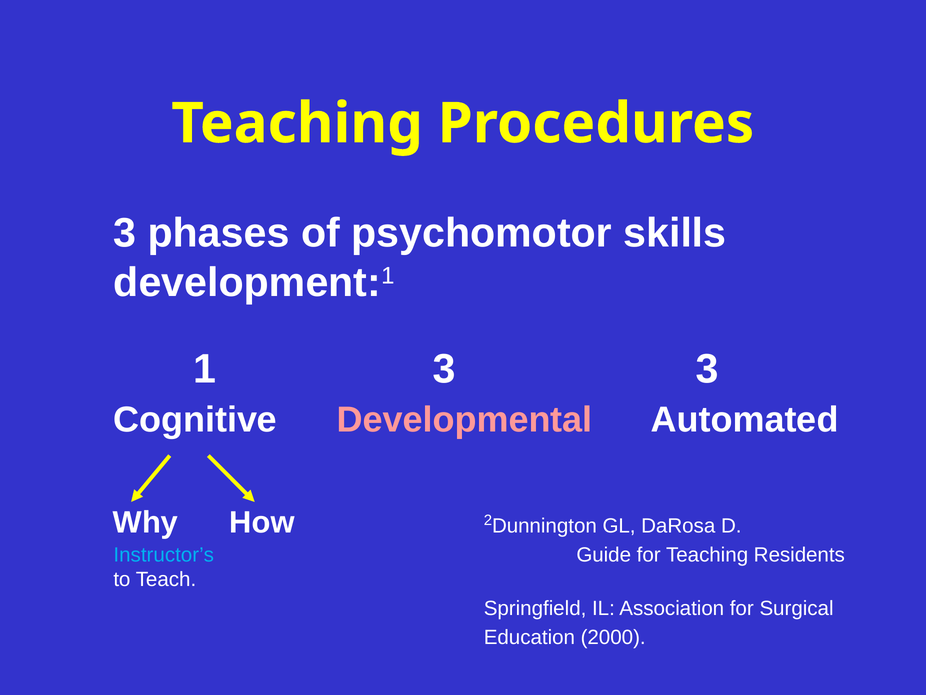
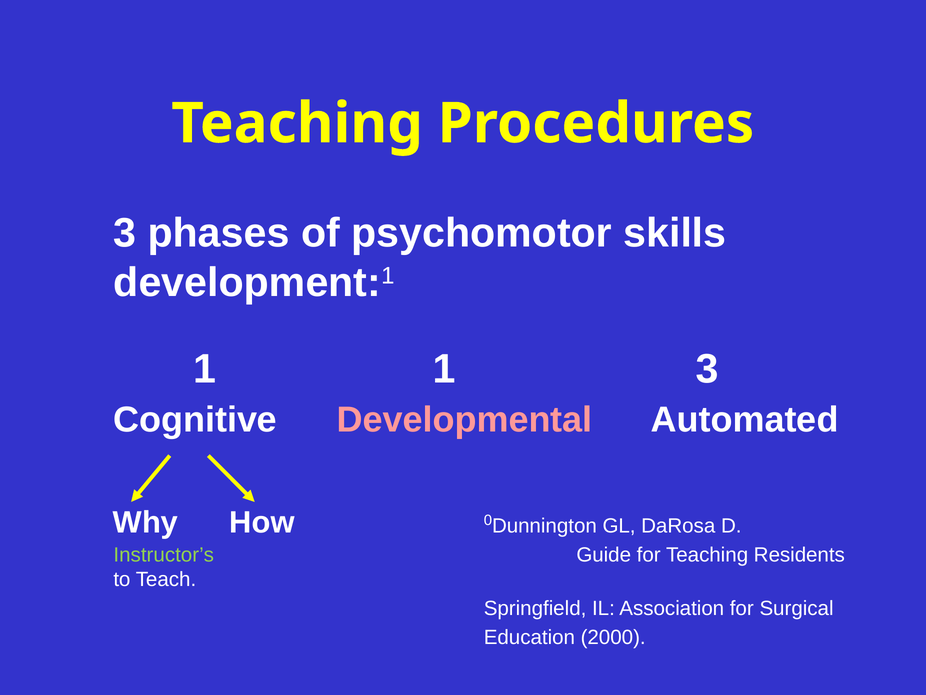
1 3: 3 -> 1 (444, 369)
2: 2 -> 0 (488, 520)
Instructor’s colour: light blue -> light green (164, 555)
